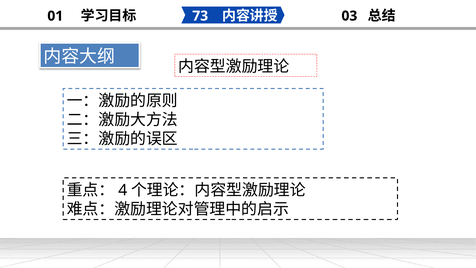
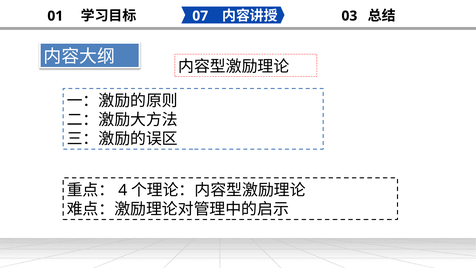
73: 73 -> 07 (200, 16)
